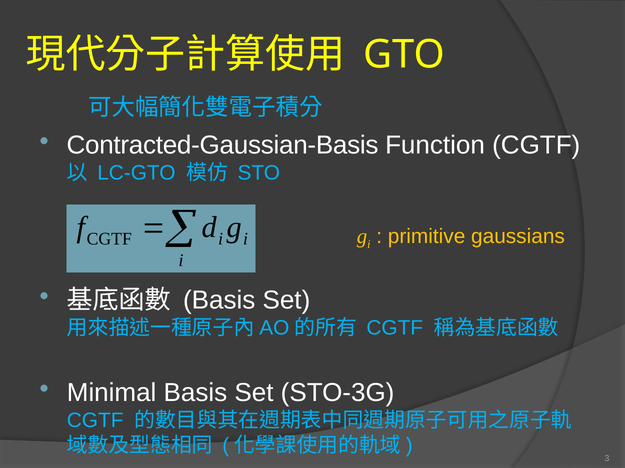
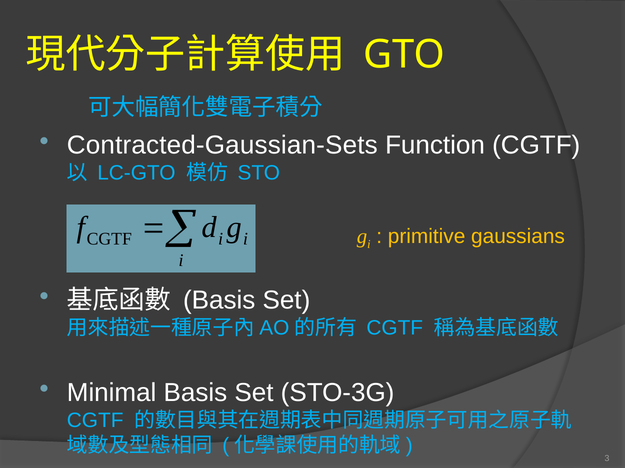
Contracted-Gaussian-Basis: Contracted-Gaussian-Basis -> Contracted-Gaussian-Sets (222, 145)
